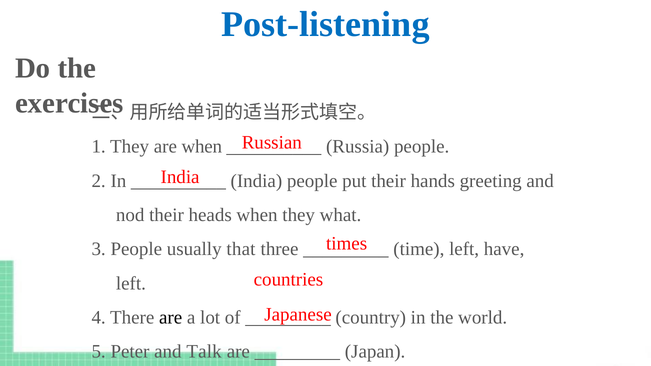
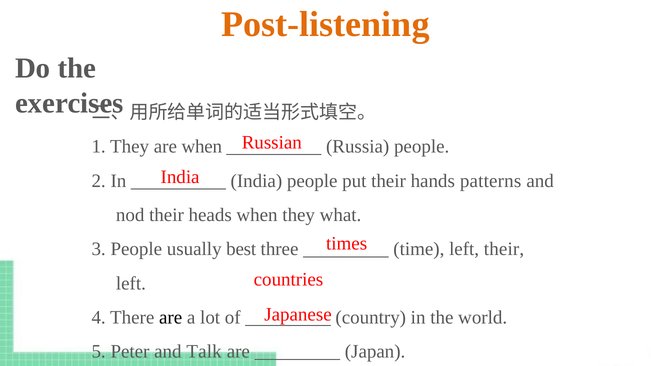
Post-listening colour: blue -> orange (325, 24)
greeting: greeting -> patterns (491, 181)
that: that -> best (241, 249)
left have: have -> their (504, 249)
